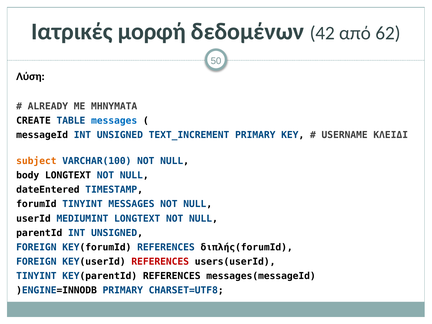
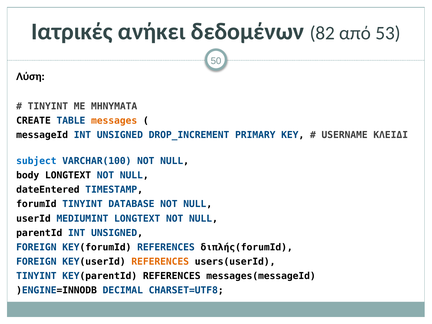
μορφή: μορφή -> ανήκει (152, 32)
42: 42 -> 82 (322, 33)
62: 62 -> 53 (388, 33)
ALREADY: ALREADY -> TINYΙΝΤ (48, 106)
messages colour: blue -> orange (114, 121)
ΤΕΧΤ_INCREMENT: ΤΕΧΤ_INCREMENT -> DROP_INCREMENT (189, 135)
subject colour: orange -> blue (36, 161)
TINYINT MESSAGES: MESSAGES -> DATABASE (131, 204)
REFERENCES colour: red -> orange (160, 262)
)ENGINE=INNODB PRIMARY: PRIMARY -> DECIMAL (123, 290)
